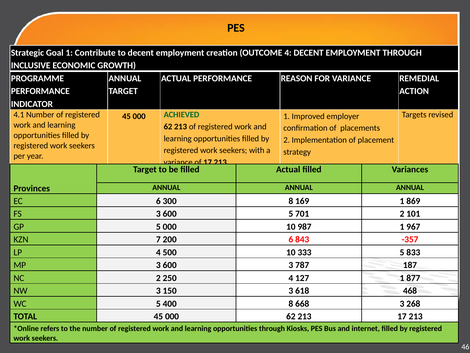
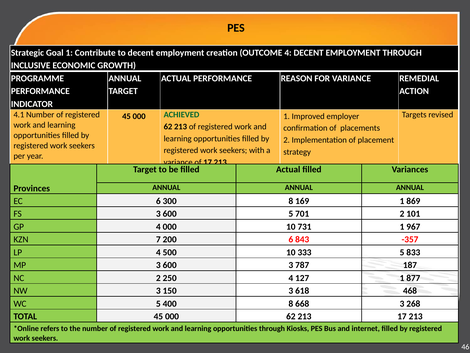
GP 5: 5 -> 4 (158, 226)
987: 987 -> 731 (305, 226)
